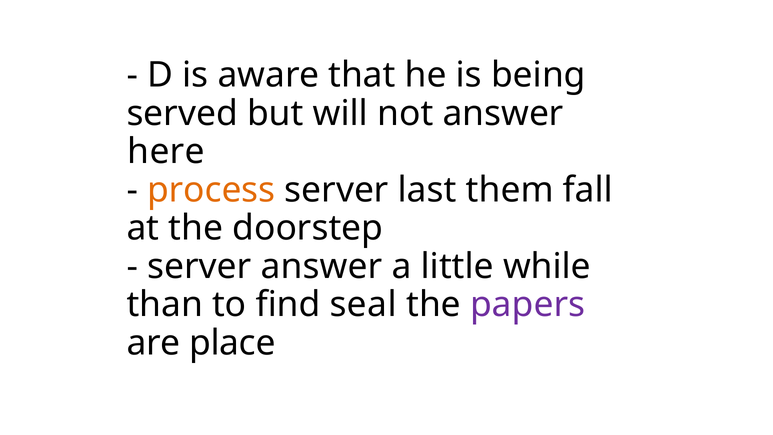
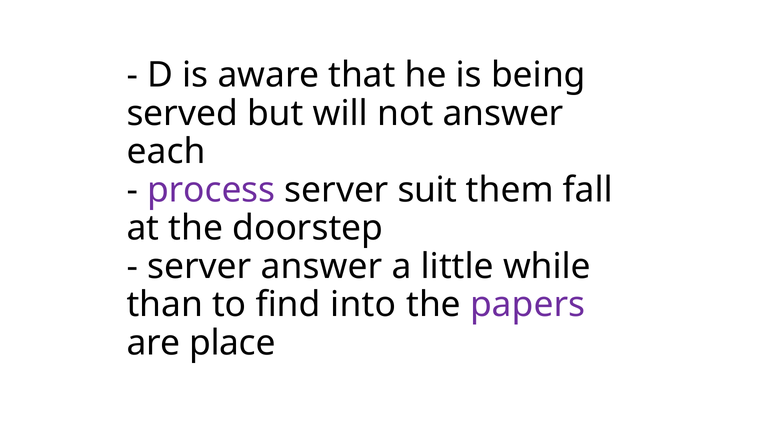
here: here -> each (166, 152)
process colour: orange -> purple (211, 190)
last: last -> suit (427, 190)
seal: seal -> into (363, 305)
